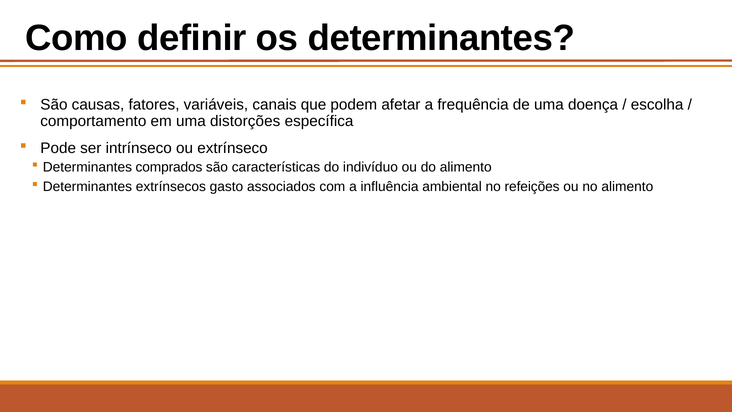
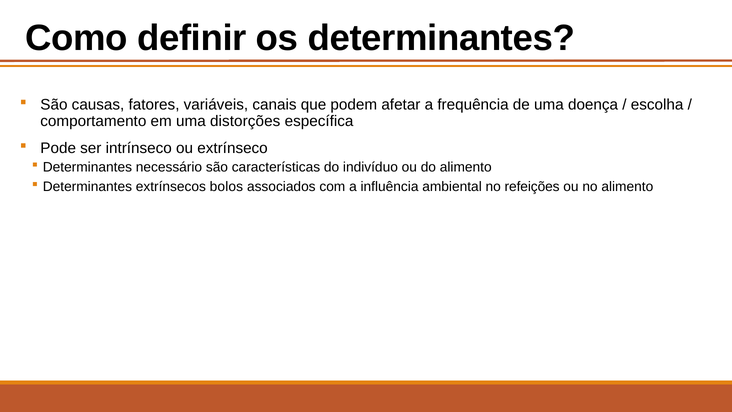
comprados: comprados -> necessário (169, 167)
gasto: gasto -> bolos (226, 186)
